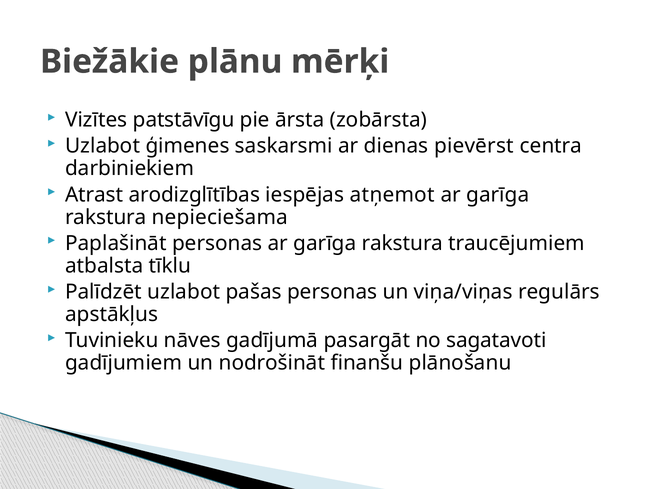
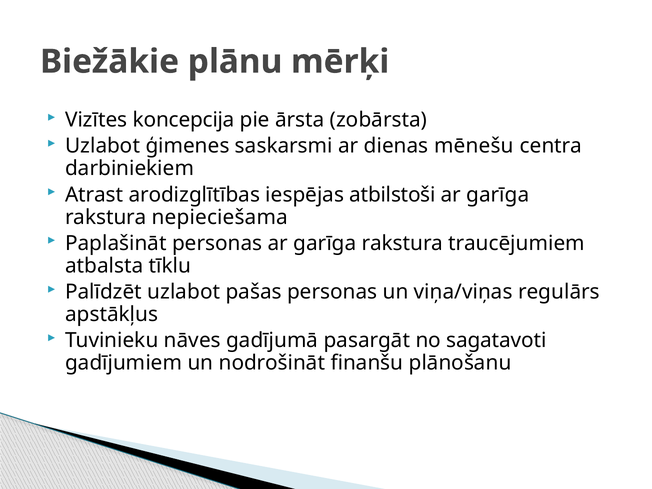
patstāvīgu: patstāvīgu -> koncepcija (184, 120)
pievērst: pievērst -> mēnešu (474, 146)
atņemot: atņemot -> atbilstoši (392, 195)
